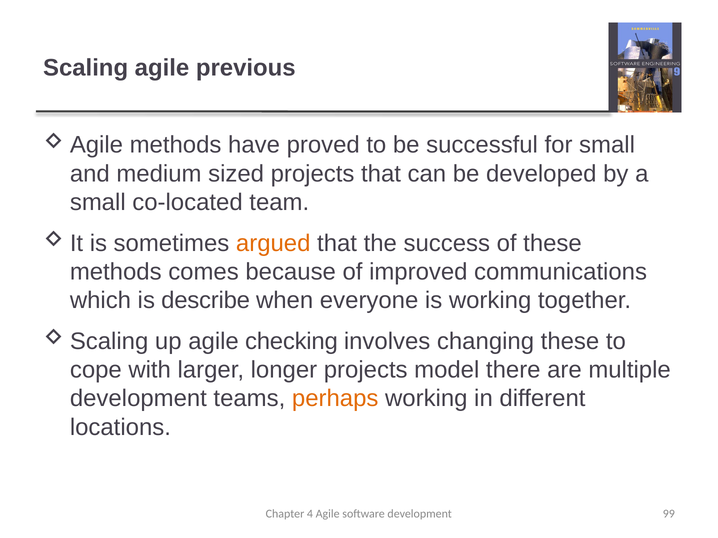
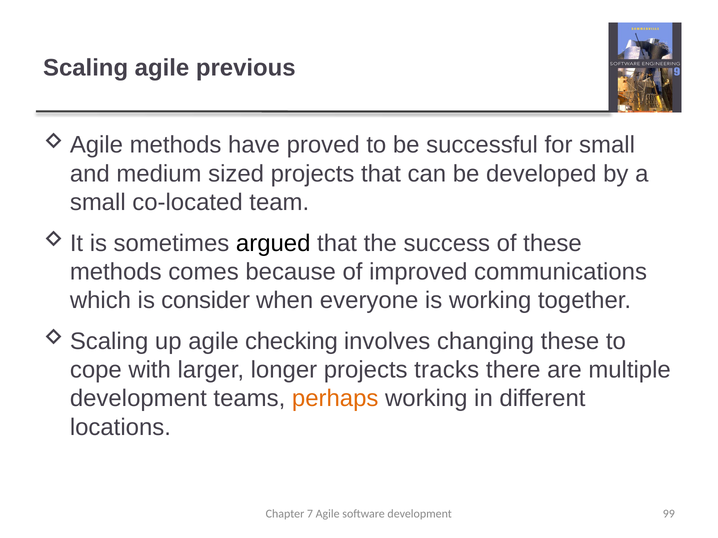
argued colour: orange -> black (273, 243)
describe: describe -> consider (206, 301)
model: model -> tracks (447, 370)
4: 4 -> 7 (310, 514)
